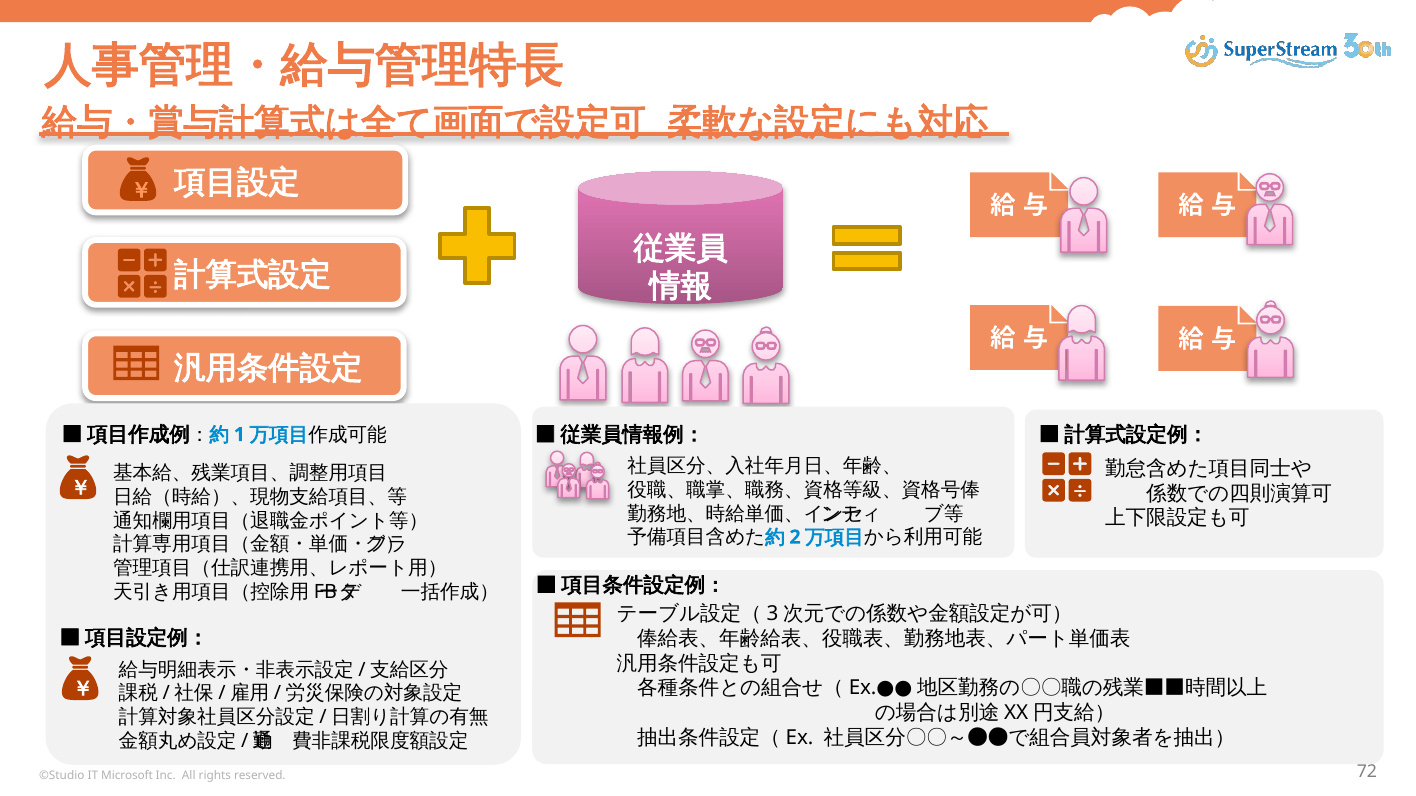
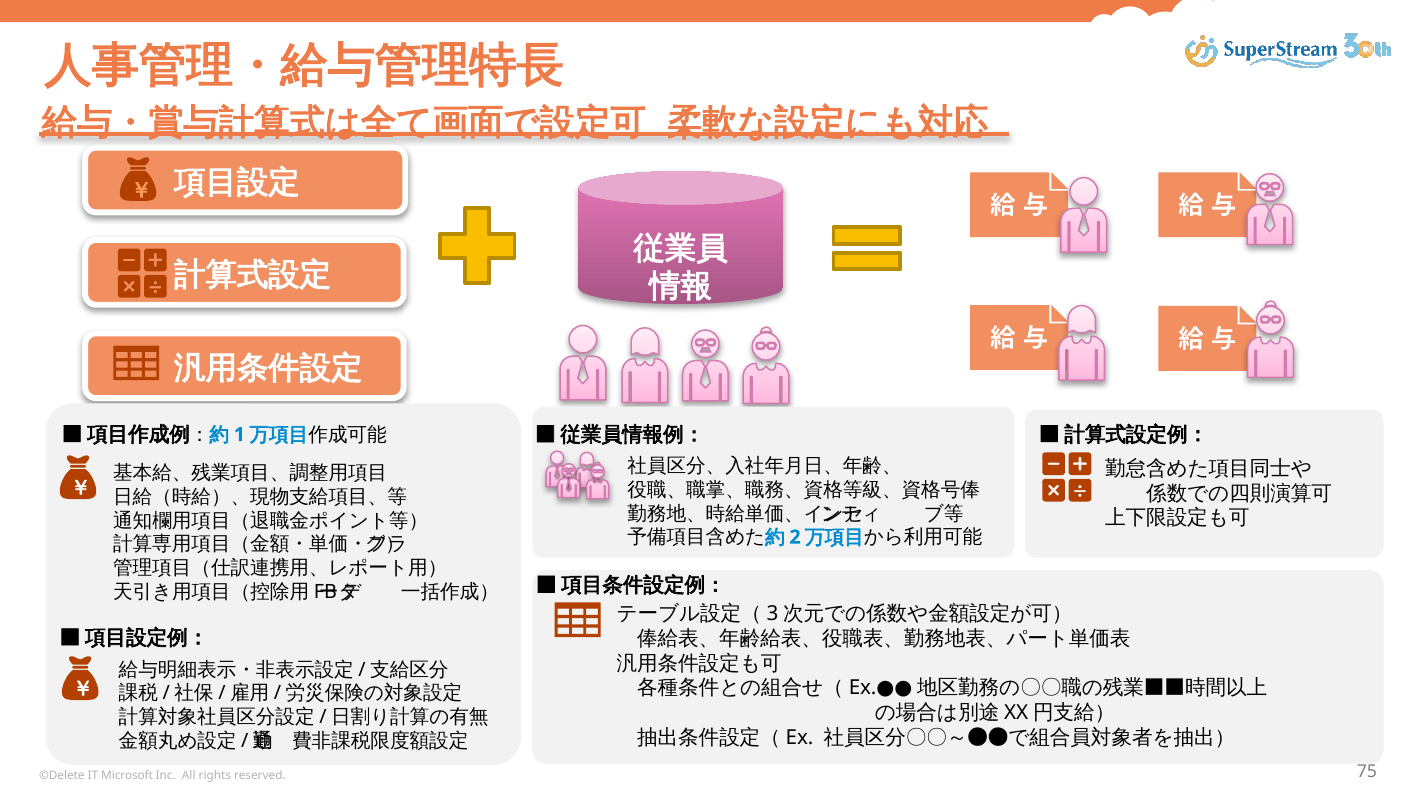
©Studio: ©Studio -> ©Delete (62, 776)
72: 72 -> 75 (1367, 772)
